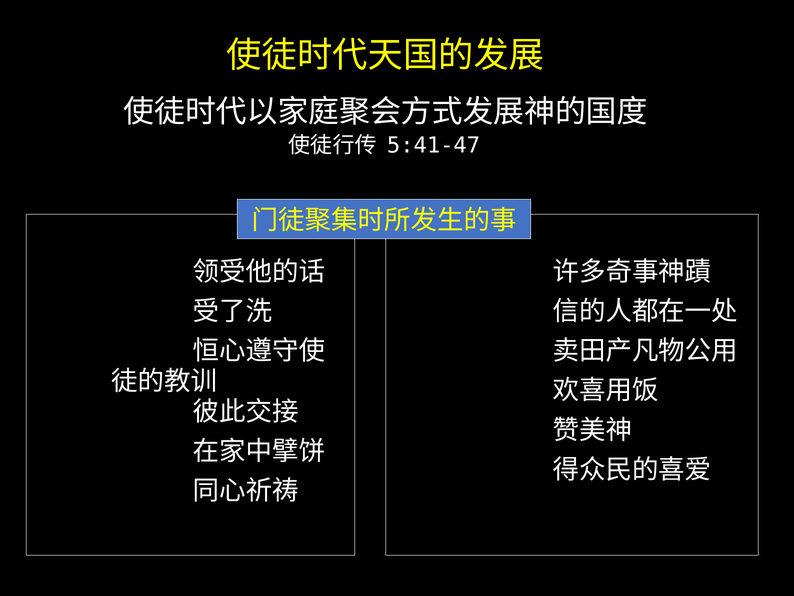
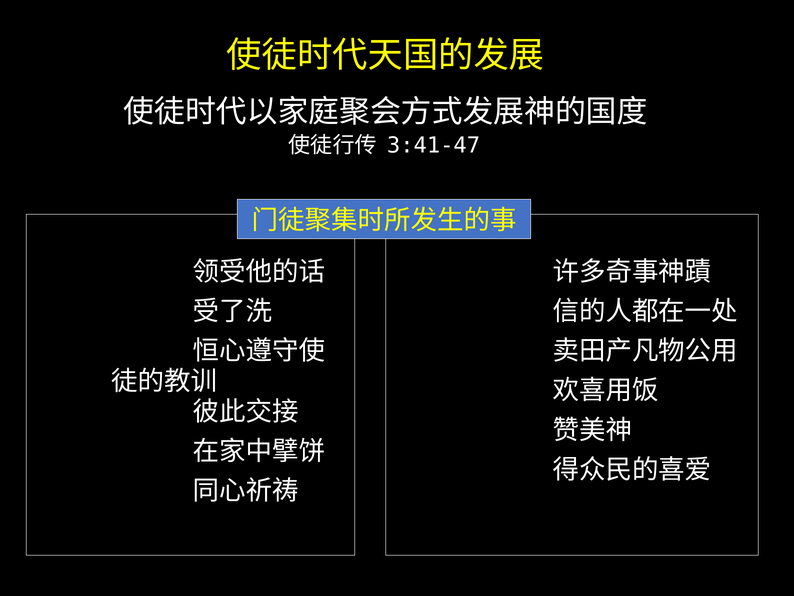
5:41-47: 5:41-47 -> 3:41-47 (434, 145)
